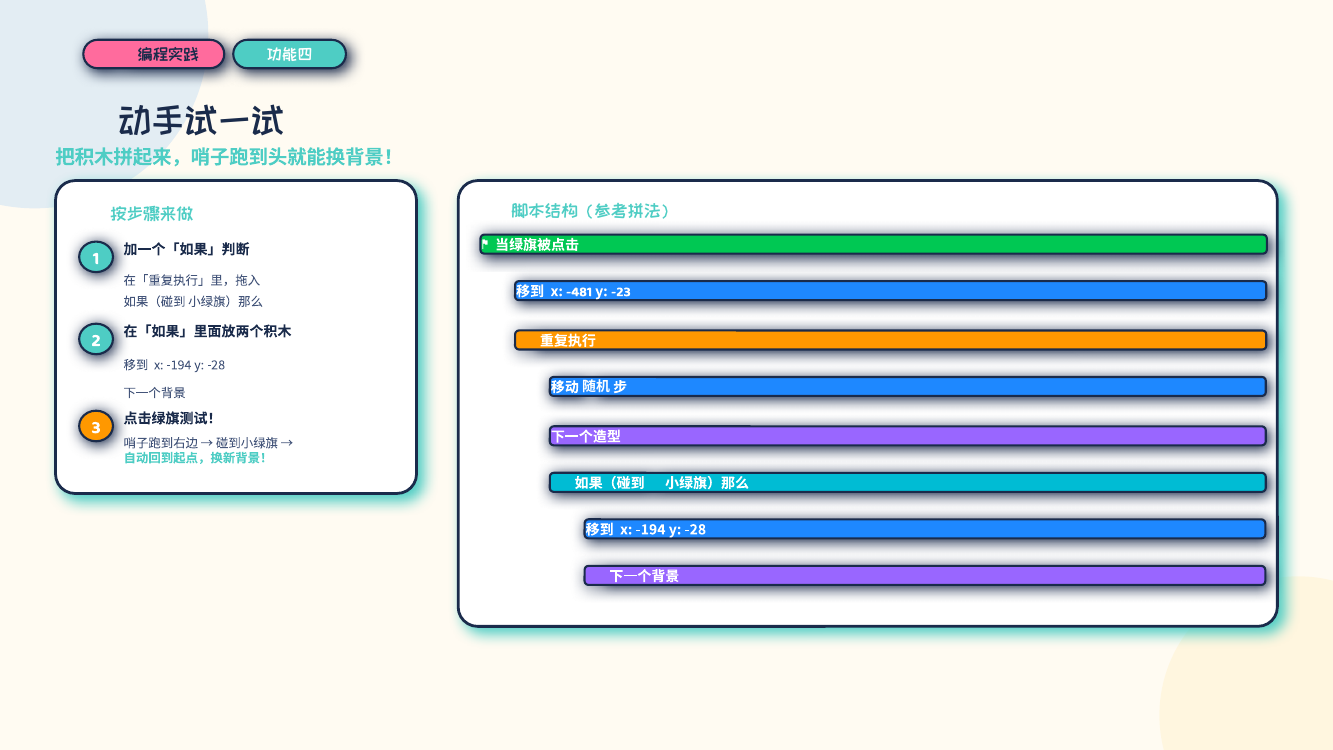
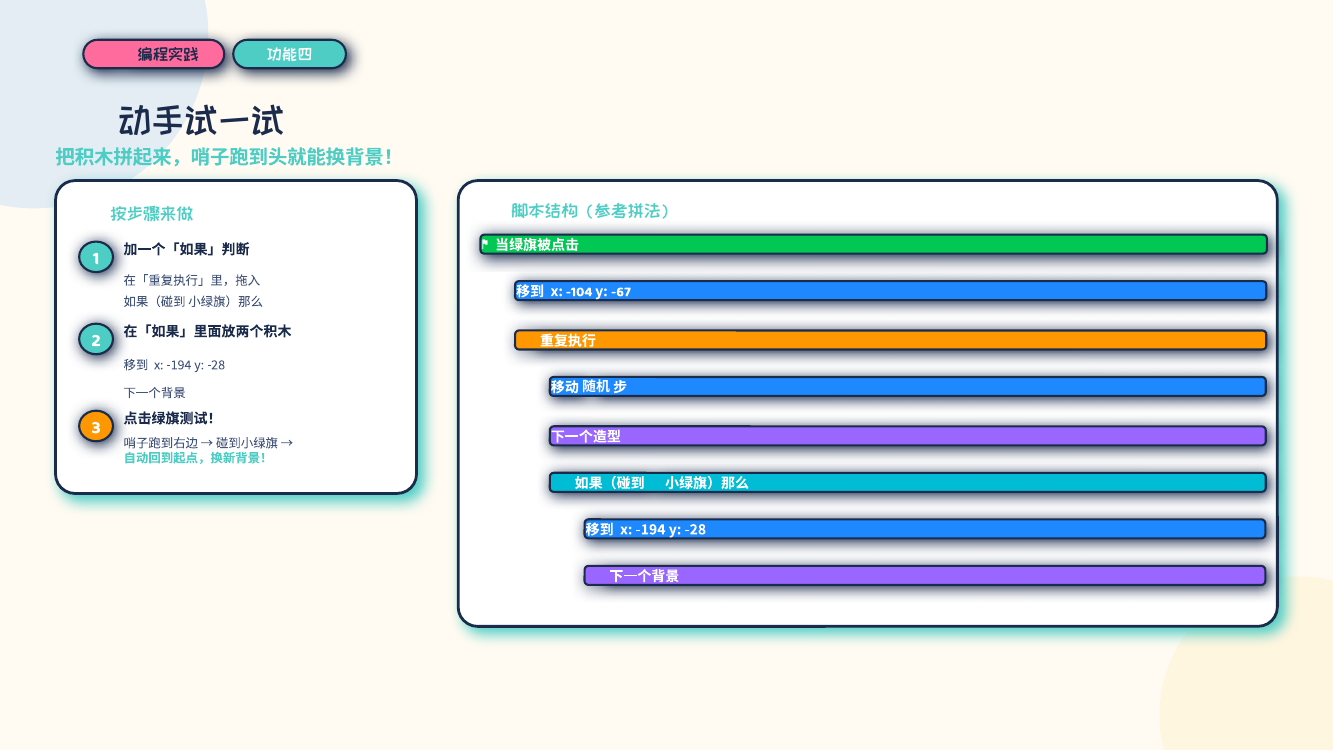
-481: -481 -> -104 (579, 292)
-23: -23 -> -67 (621, 292)
